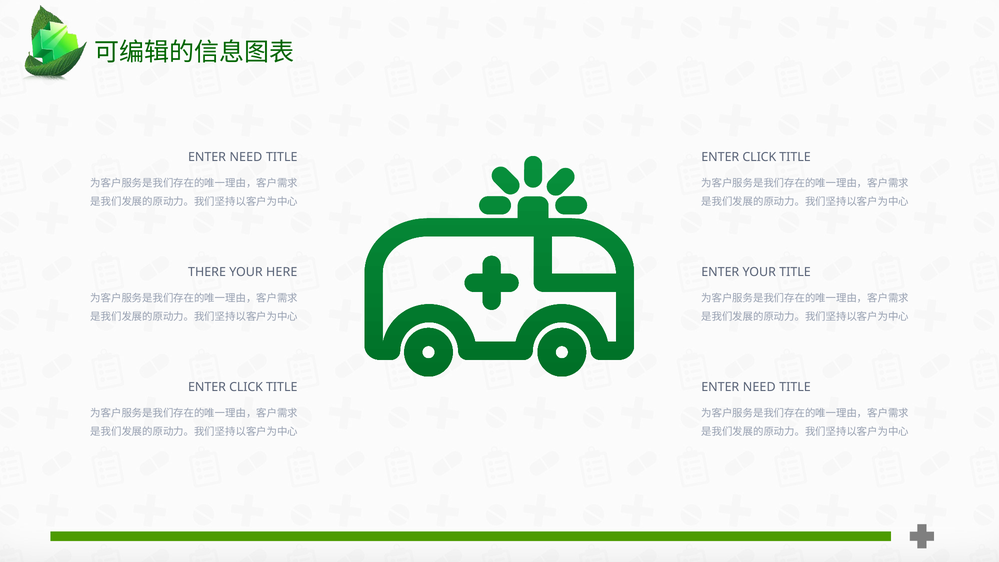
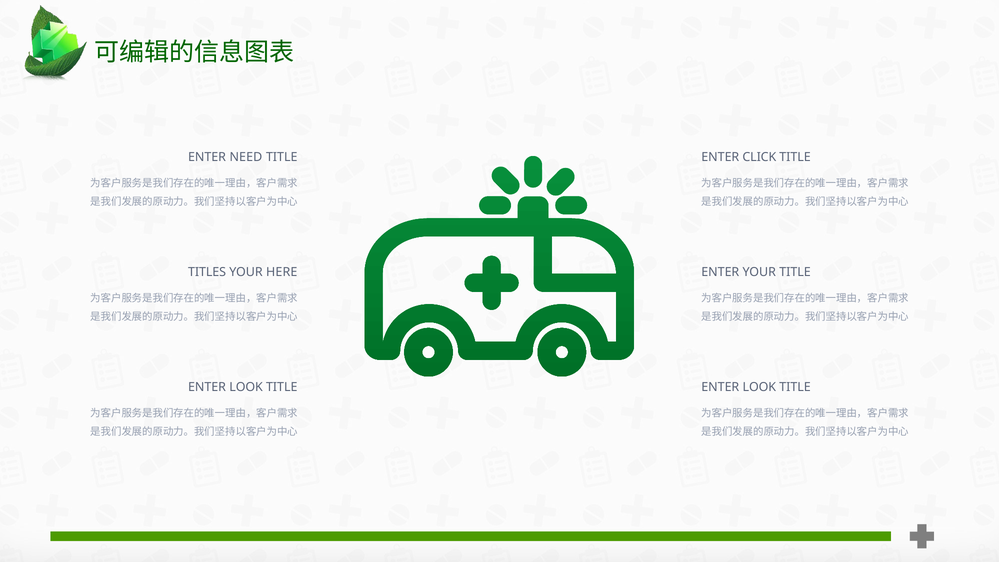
THERE: THERE -> TITLES (207, 272)
CLICK: CLICK -> LOOK (246, 387)
NEED: NEED -> LOOK (759, 387)
